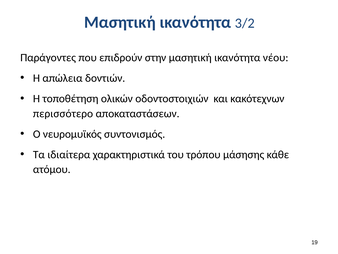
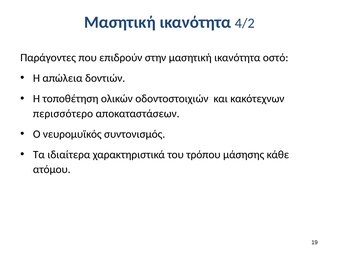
3/2: 3/2 -> 4/2 (245, 23)
νέου: νέου -> οστό (276, 57)
